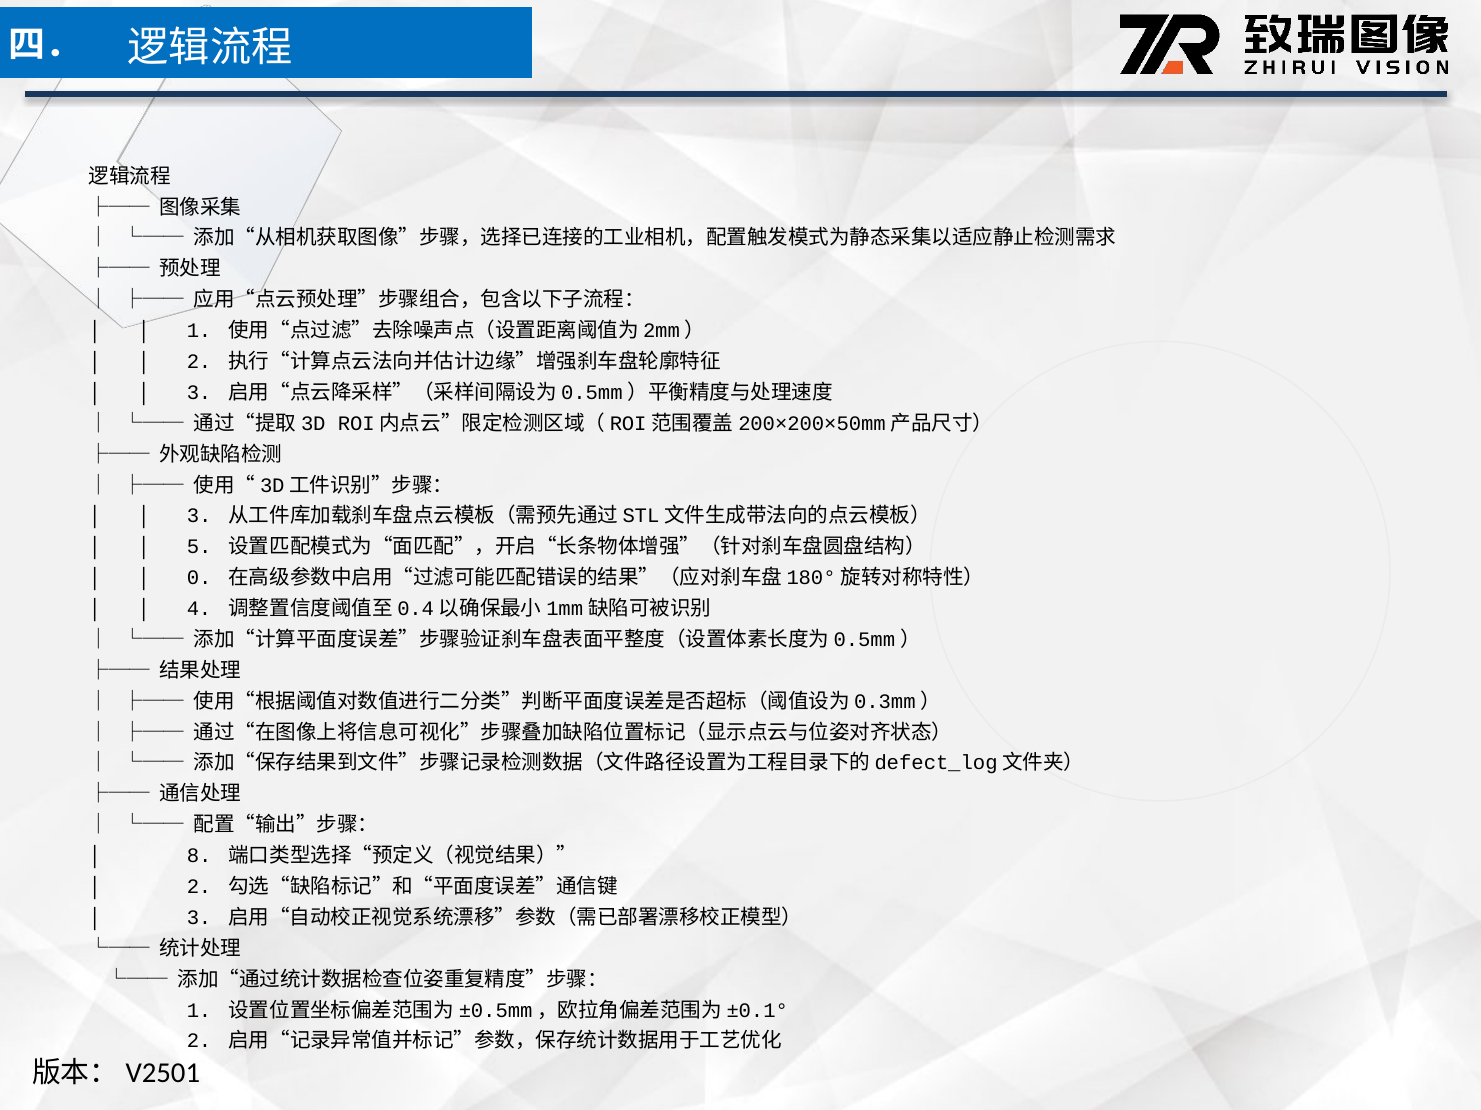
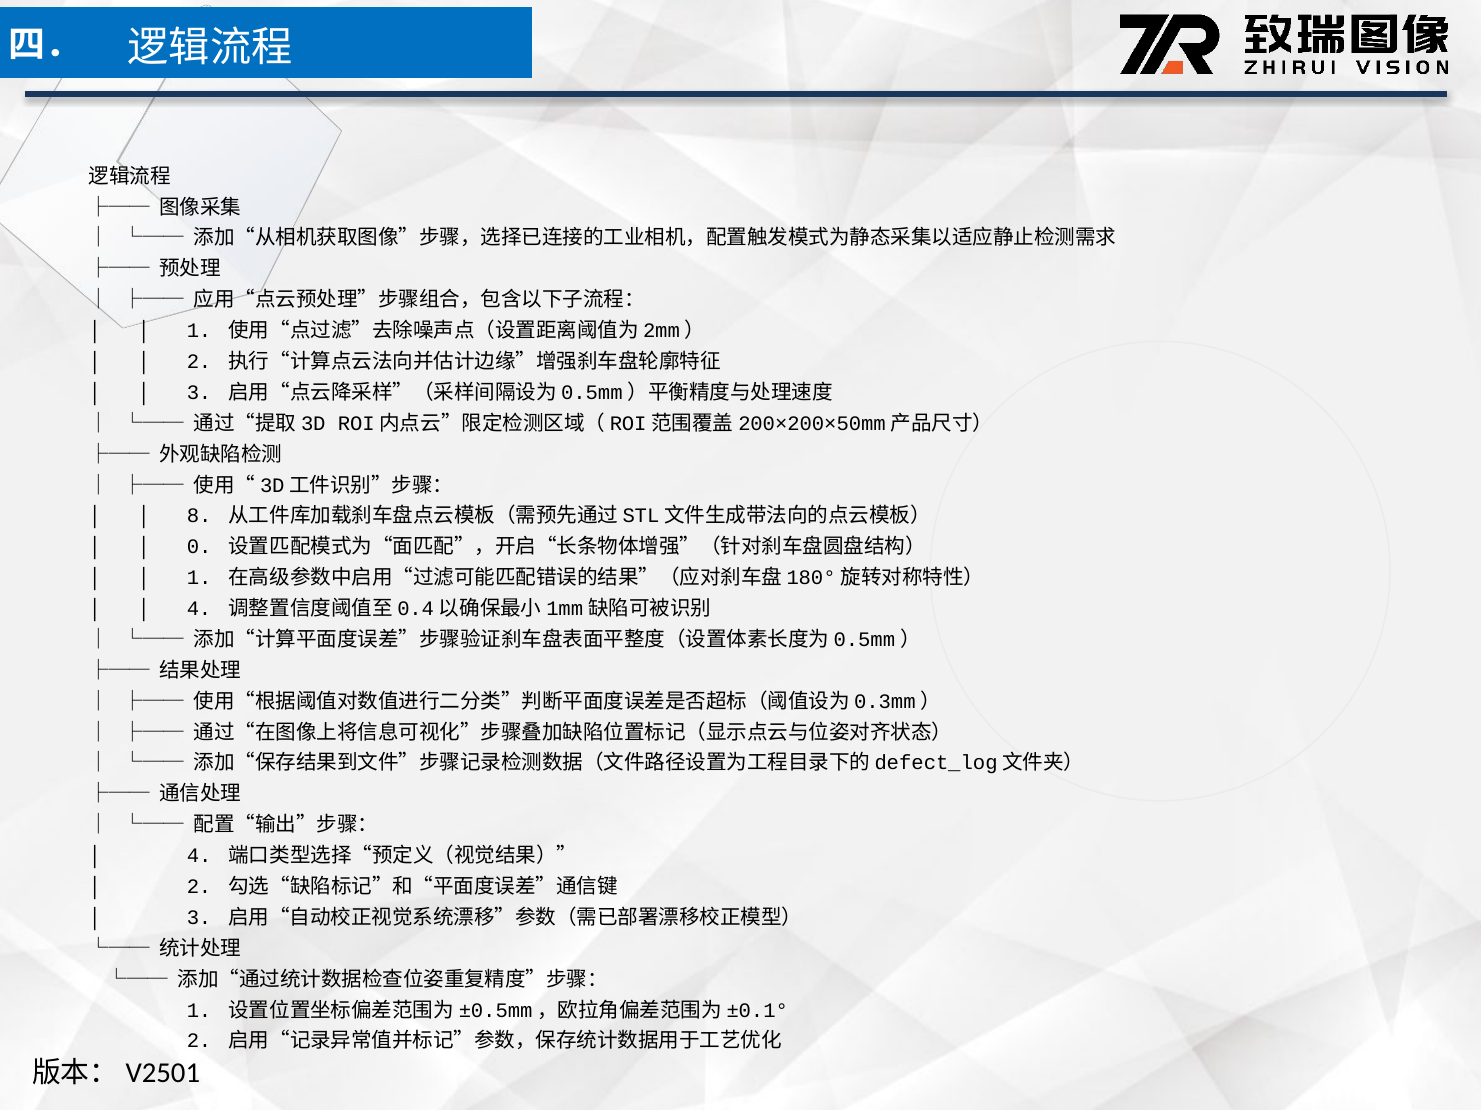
3: 3 -> 8 (199, 516)
5: 5 -> 0 (199, 547)
0: 0 -> 1 (199, 578)
8: 8 -> 4 (199, 856)
